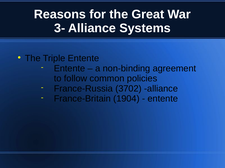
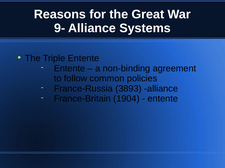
3-: 3- -> 9- (60, 28)
3702: 3702 -> 3893 (128, 89)
